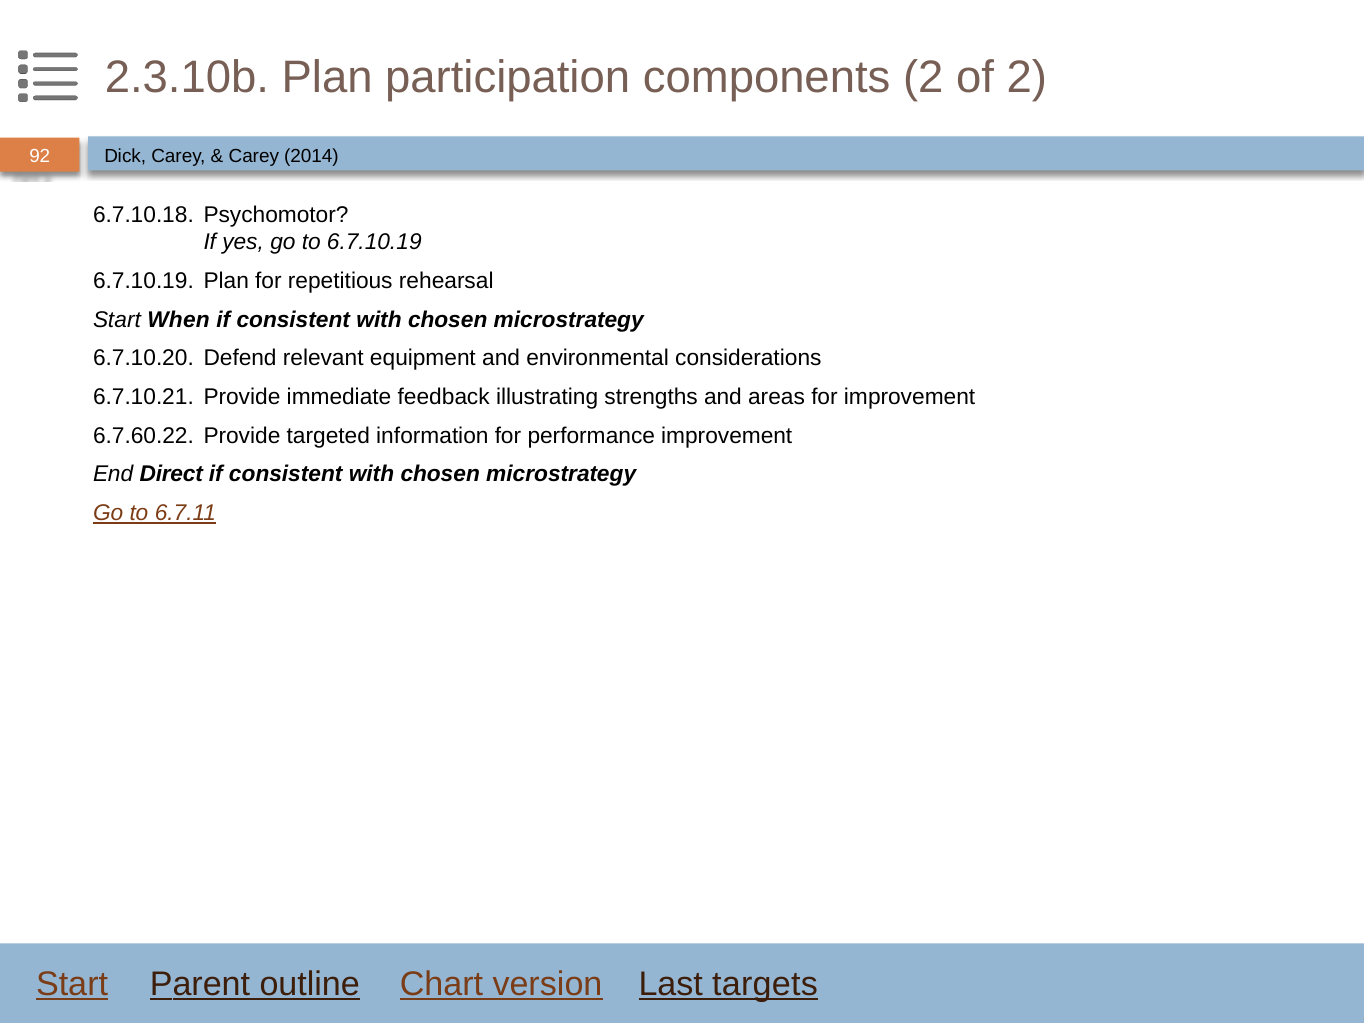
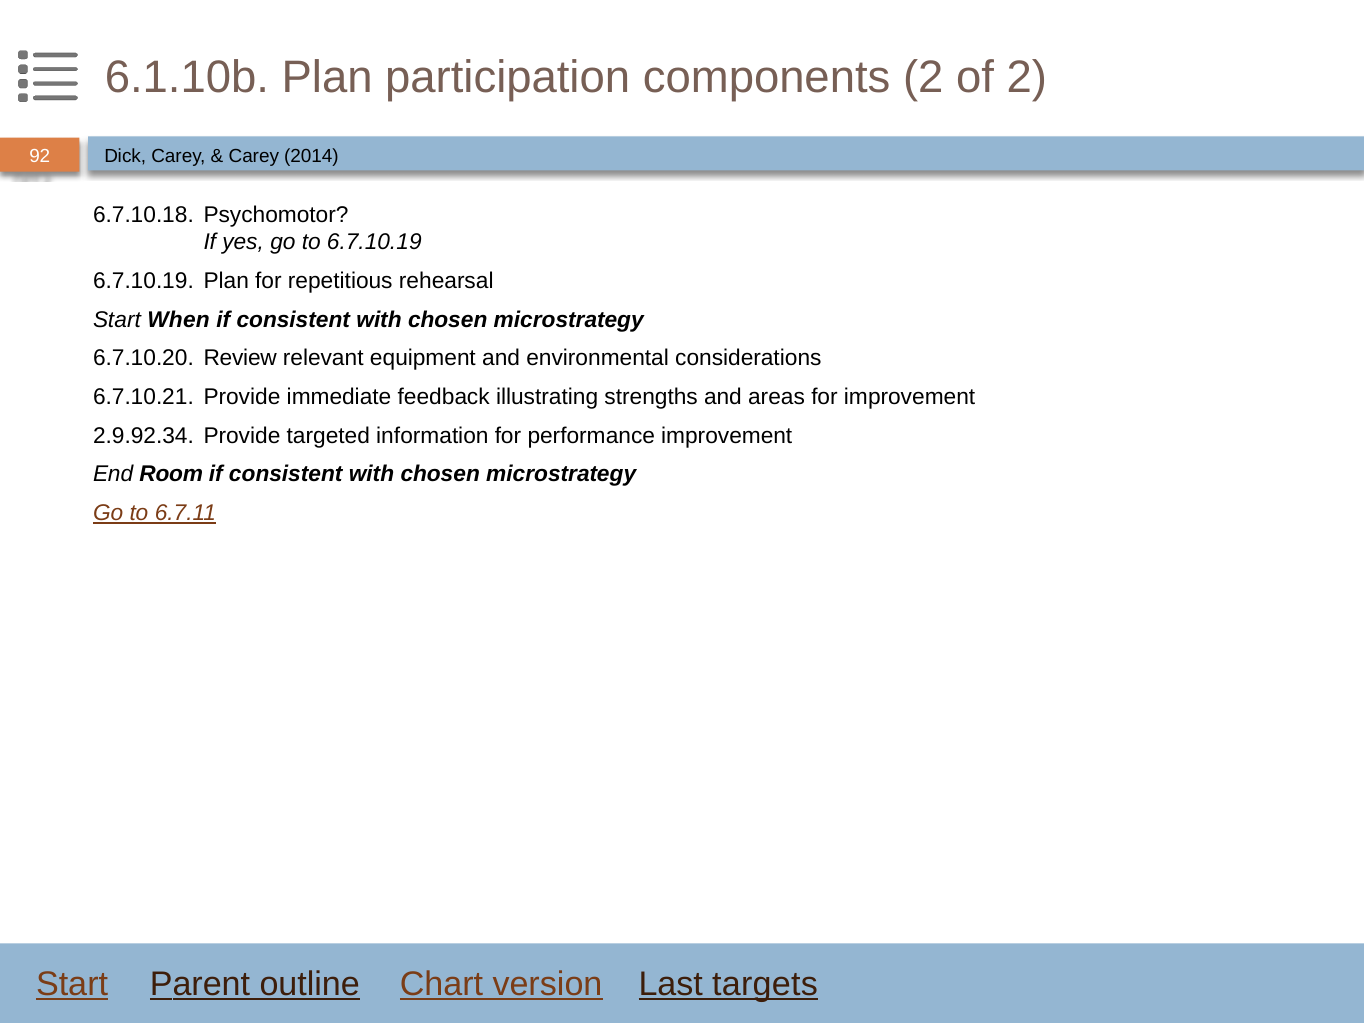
2.3.10b: 2.3.10b -> 6.1.10b (187, 77)
Defend: Defend -> Review (240, 358)
6.7.60.22: 6.7.60.22 -> 2.9.92.34 (143, 436)
Direct: Direct -> Room (171, 474)
